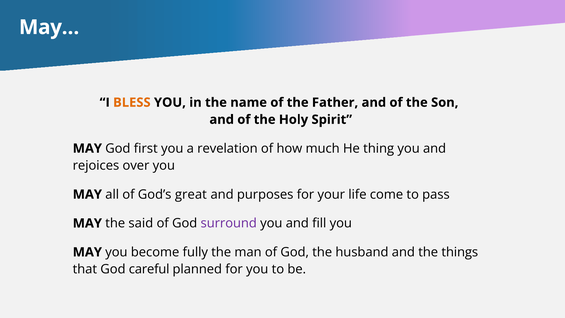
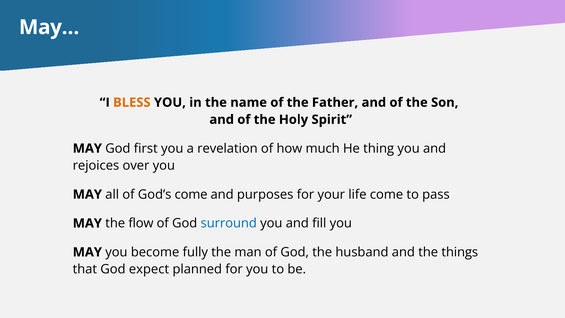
God’s great: great -> come (191, 194)
said: said -> flow (141, 223)
surround colour: purple -> blue (229, 223)
careful: careful -> expect (149, 269)
